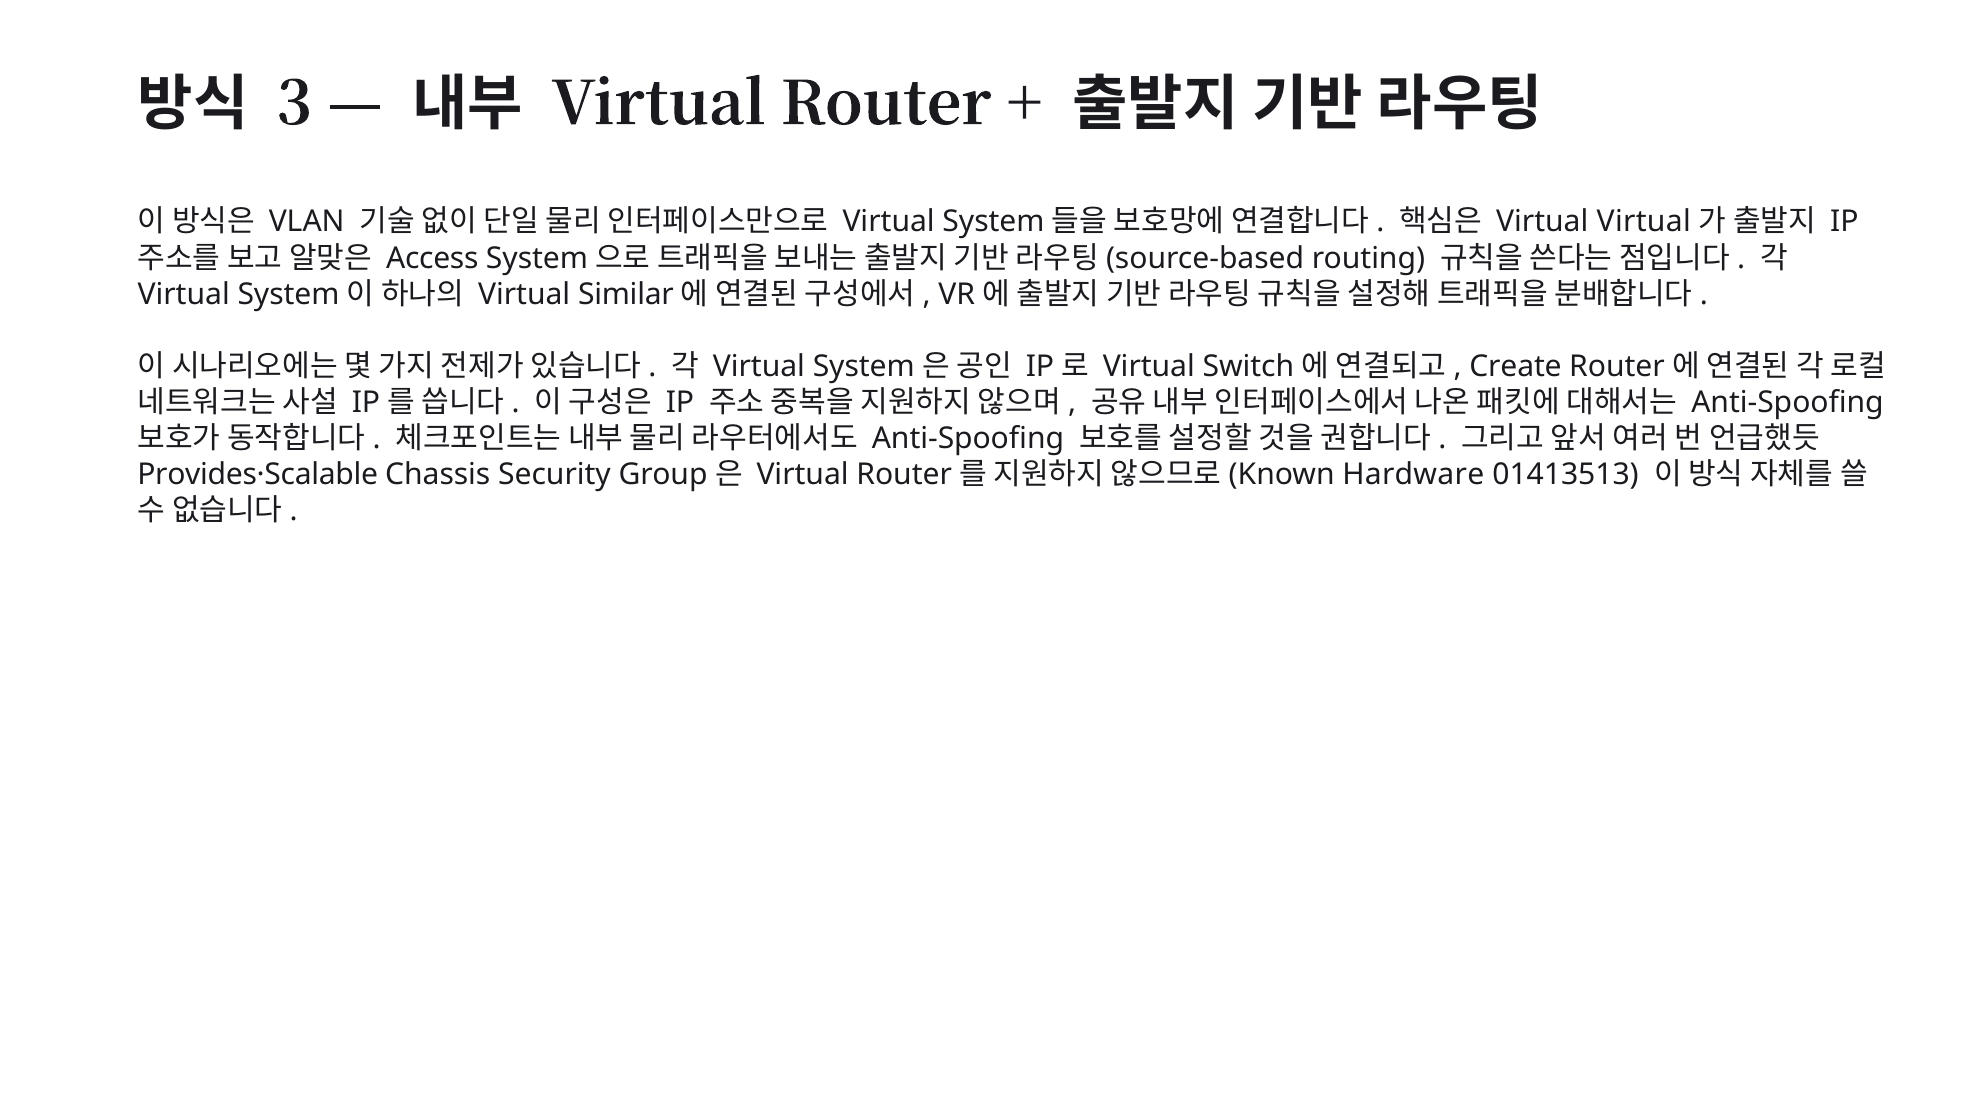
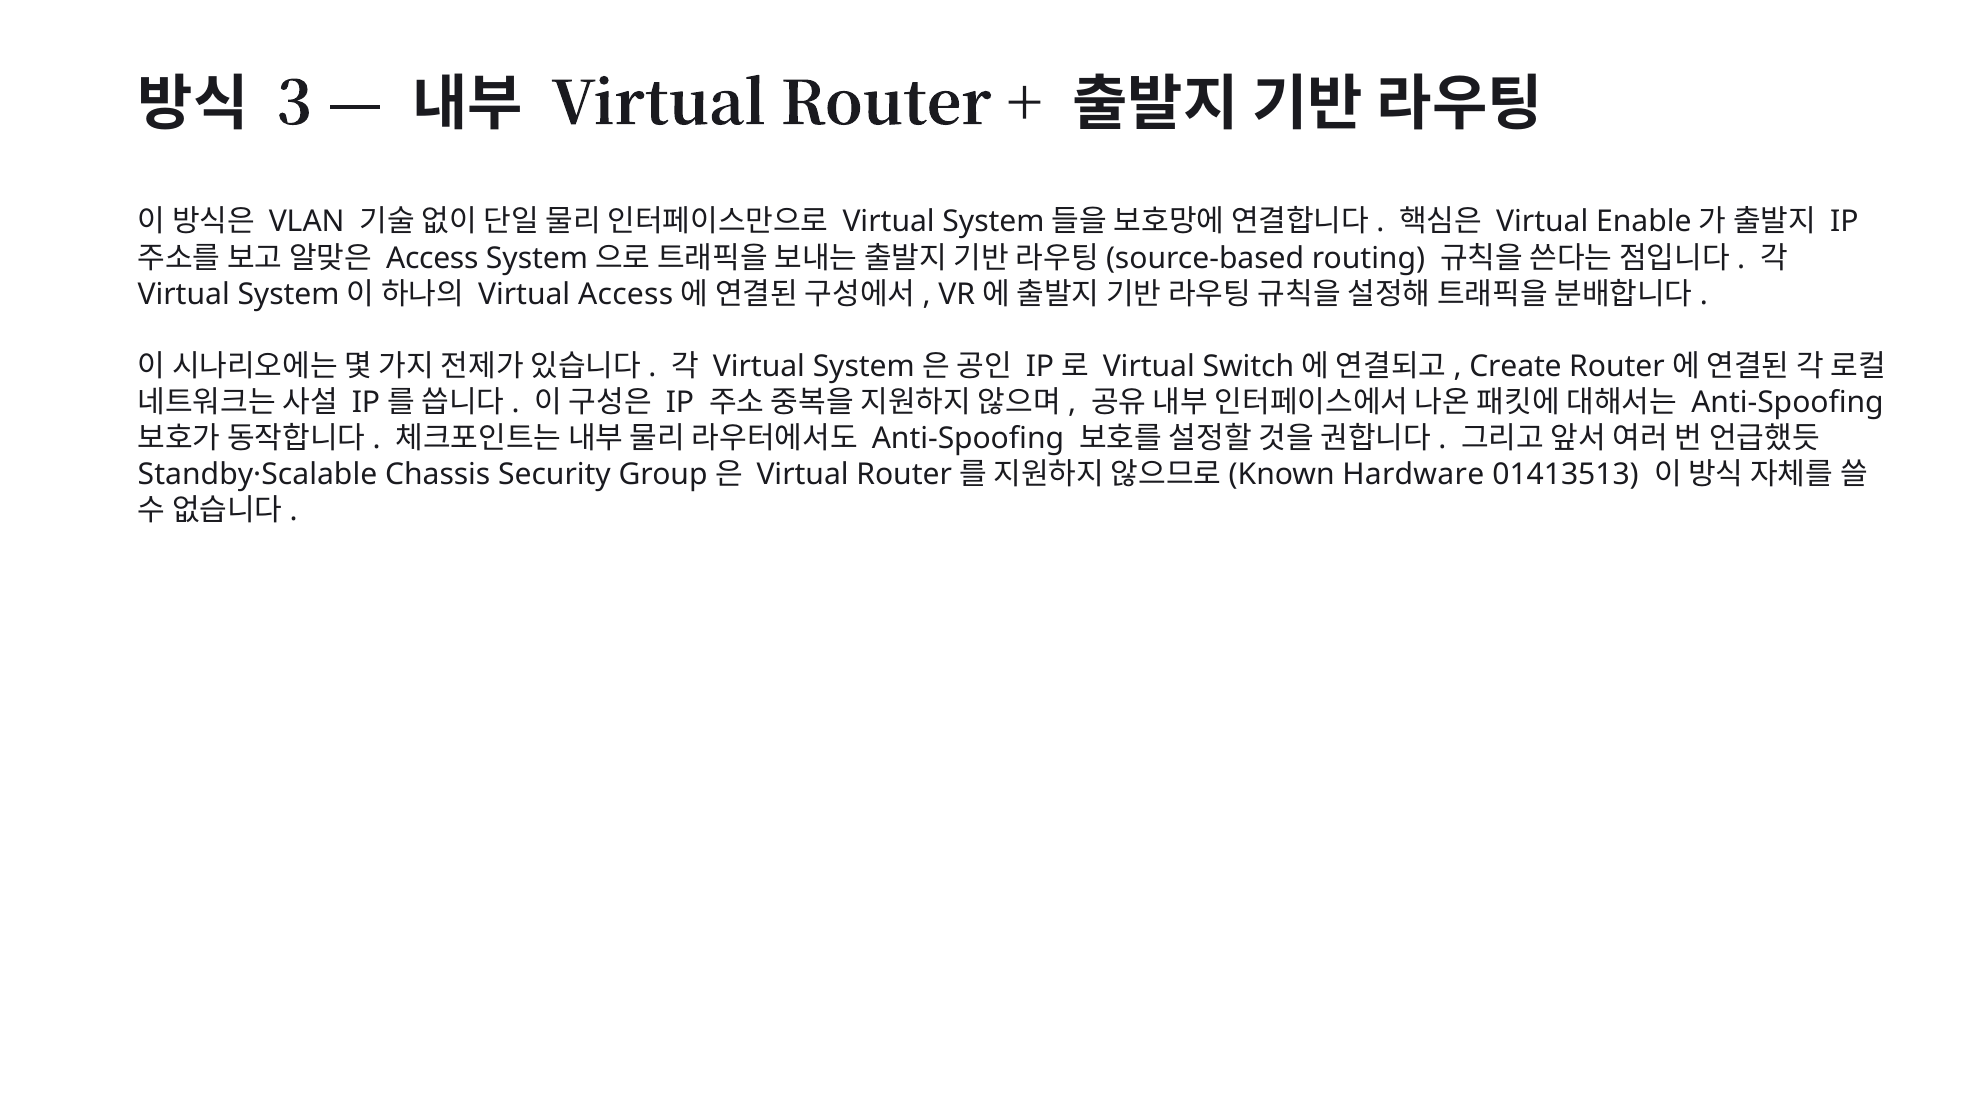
Virtual Virtual: Virtual -> Enable (1644, 222)
Virtual Similar: Similar -> Access (626, 294)
Provides·Scalable: Provides·Scalable -> Standby·Scalable (258, 475)
